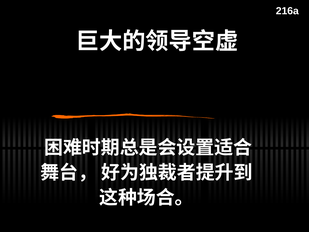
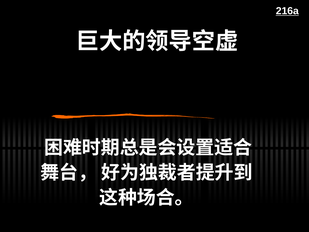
216a underline: none -> present (287, 11)
